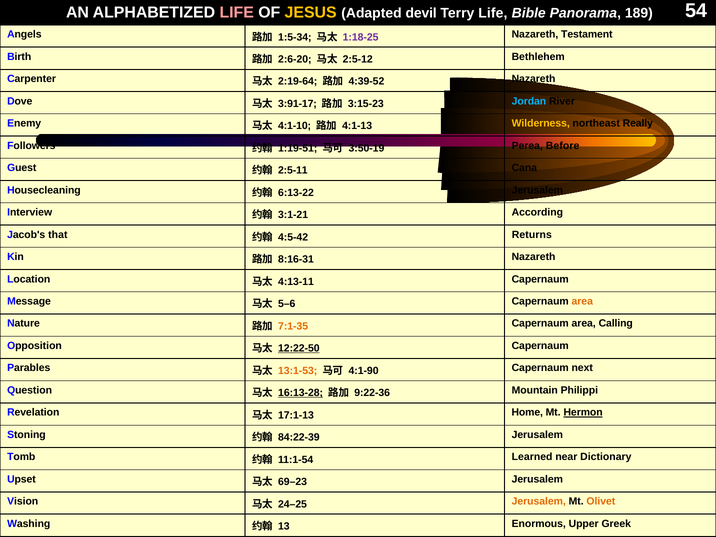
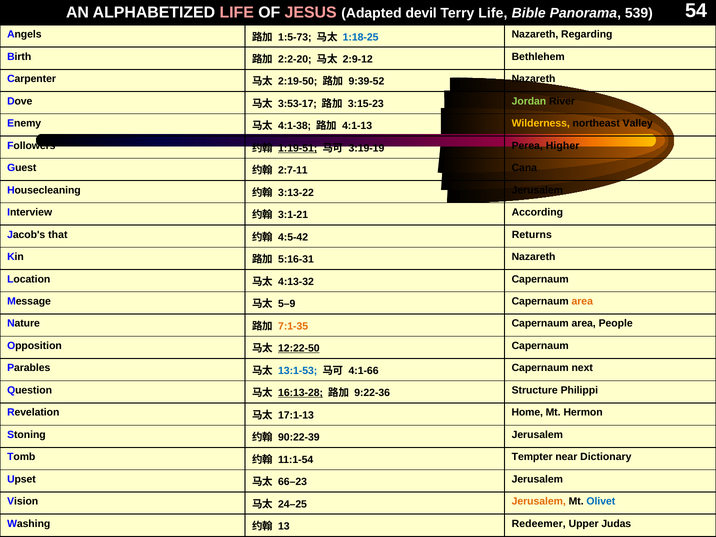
JESUS colour: yellow -> pink (311, 13)
189: 189 -> 539 (639, 13)
1:5-34: 1:5-34 -> 1:5-73 (295, 37)
1:18-25 colour: purple -> blue (361, 37)
Testament: Testament -> Regarding (587, 34)
2:6-20: 2:6-20 -> 2:2-20 (295, 59)
2:5-12: 2:5-12 -> 2:9-12 (358, 59)
2:19-64: 2:19-64 -> 2:19-50 (298, 82)
4:39-52: 4:39-52 -> 9:39-52 (366, 82)
3:91-17: 3:91-17 -> 3:53-17 (297, 104)
Jordan colour: light blue -> light green (529, 101)
4:1-10: 4:1-10 -> 4:1-38 (295, 126)
Really: Really -> Valley (638, 123)
1:19-51 underline: none -> present (298, 148)
3:50-19: 3:50-19 -> 3:19-19 (366, 148)
Before: Before -> Higher (563, 146)
2:5-11: 2:5-11 -> 2:7-11 (293, 171)
6:13-22: 6:13-22 -> 3:13-22 (296, 193)
8:16-31: 8:16-31 -> 5:16-31 (296, 259)
4:13-11: 4:13-11 -> 4:13-32 (296, 282)
5–6: 5–6 -> 5–9 (287, 304)
Calling: Calling -> People (616, 324)
13:1-53 colour: orange -> blue (298, 371)
4:1-90: 4:1-90 -> 4:1-66 (364, 371)
Mountain: Mountain -> Structure (535, 390)
Hermon underline: present -> none (583, 413)
84:22-39: 84:22-39 -> 90:22-39 (299, 437)
Learned: Learned -> Tempter (532, 457)
69–23: 69–23 -> 66–23 (293, 482)
Olivet colour: orange -> blue (601, 501)
Enormous: Enormous -> Redeemer (539, 524)
Greek: Greek -> Judas (616, 524)
